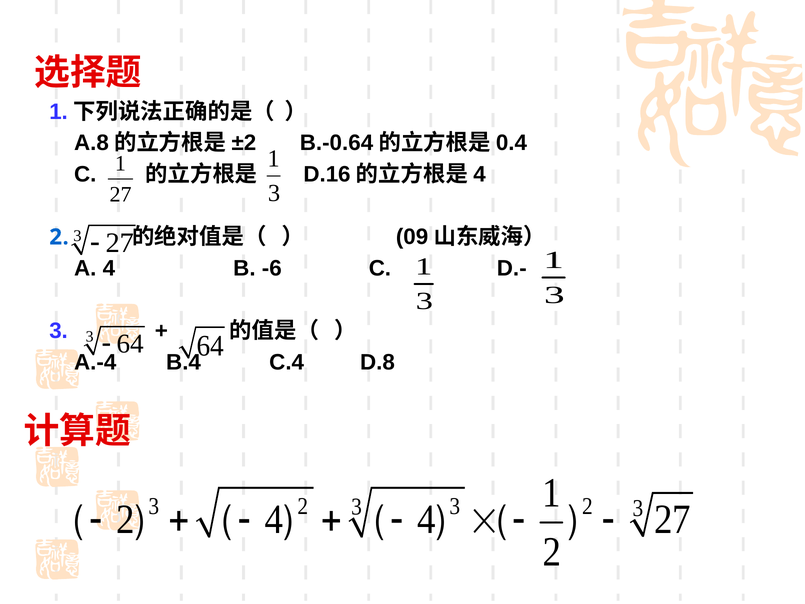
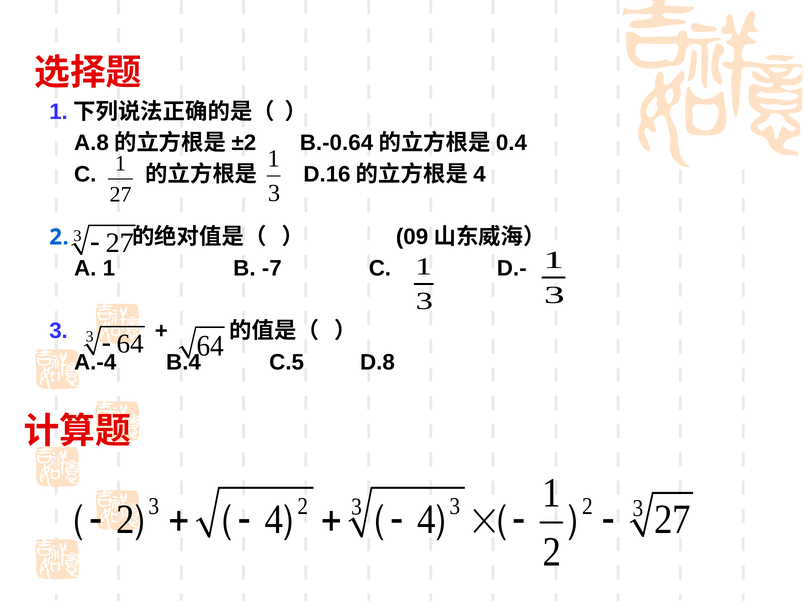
A 4: 4 -> 1 (109, 268)
-6: -6 -> -7 (272, 268)
C.4: C.4 -> C.5 (287, 362)
